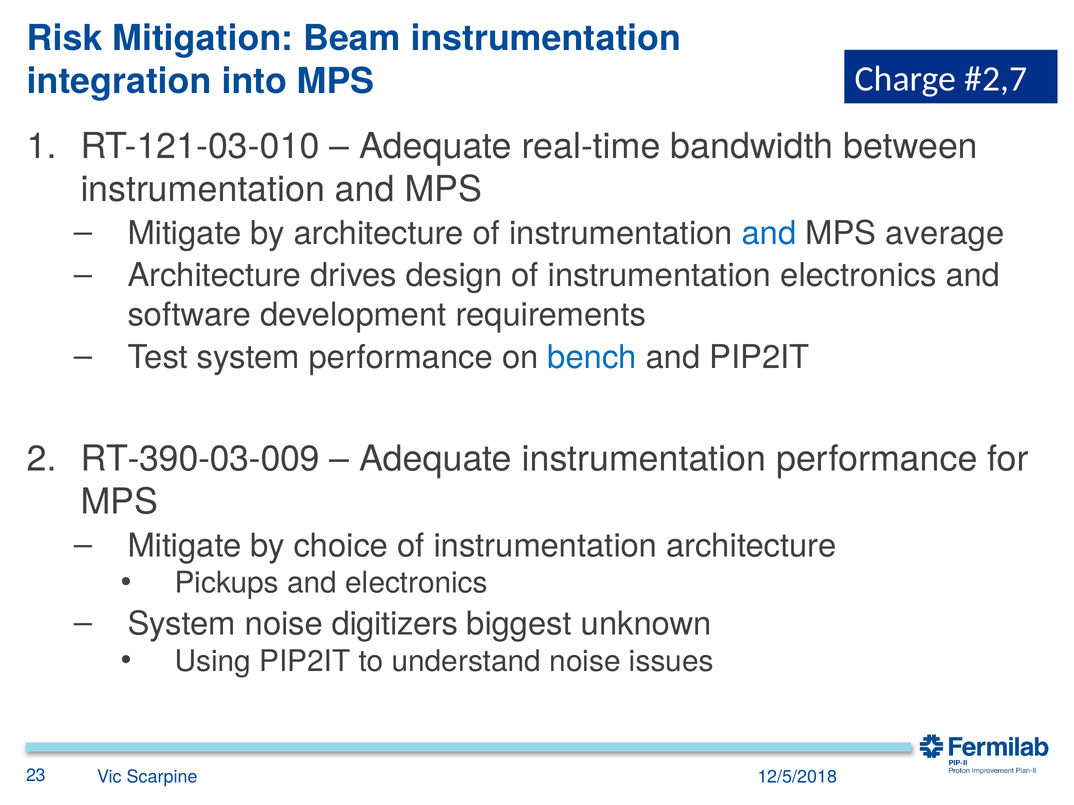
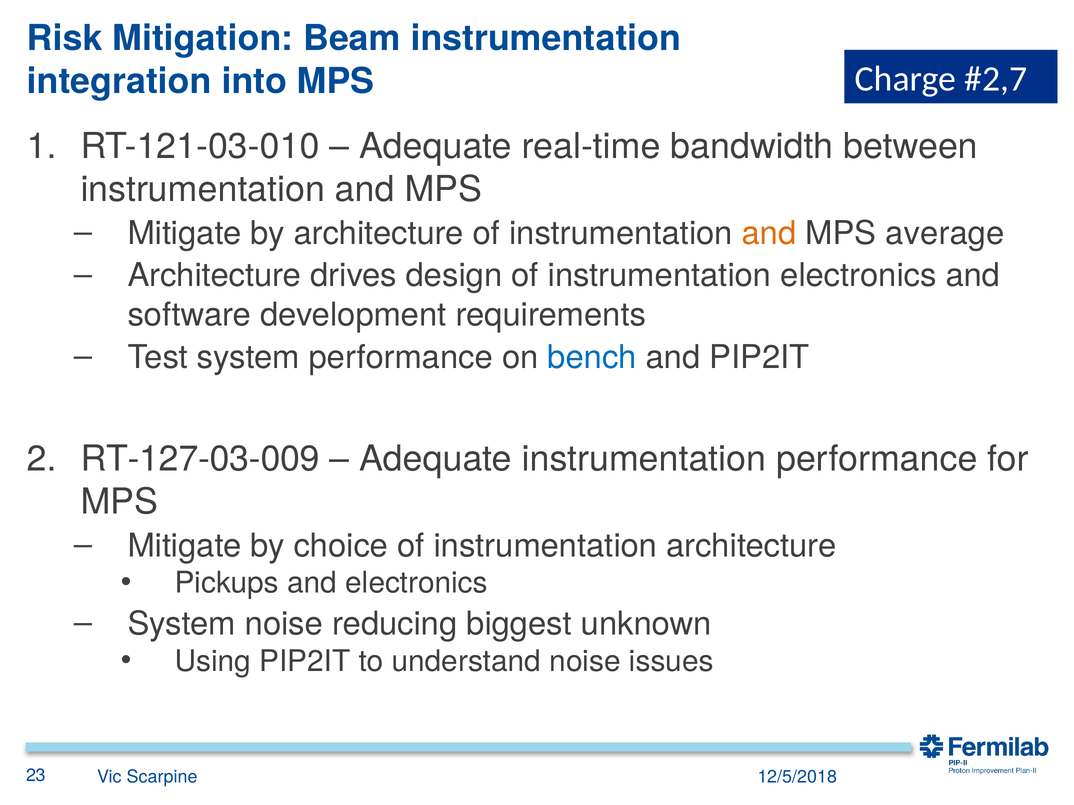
and colour: blue -> orange (769, 233)
RT-390-03-009: RT-390-03-009 -> RT-127-03-009 (200, 459)
digitizers: digitizers -> reducing (395, 624)
